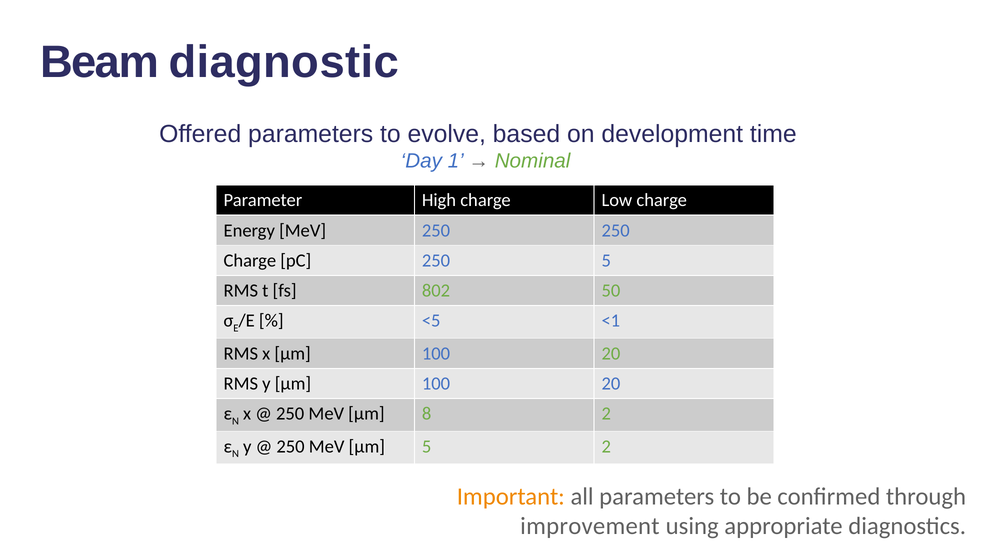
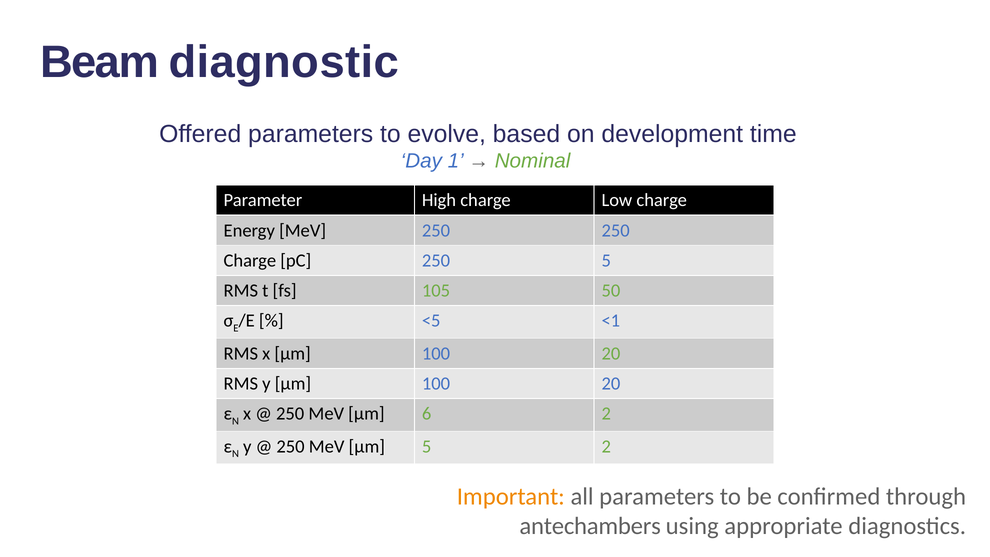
802: 802 -> 105 (436, 291)
8: 8 -> 6 (427, 414)
improvement: improvement -> antechambers (590, 526)
